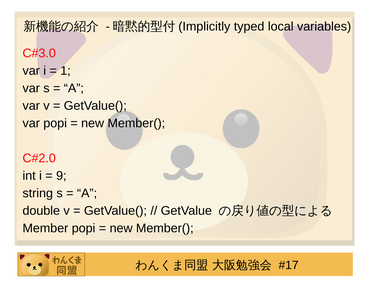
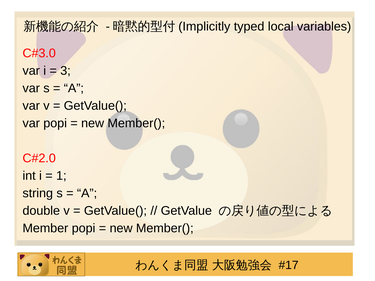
1: 1 -> 3 (66, 71)
9: 9 -> 1 (61, 176)
